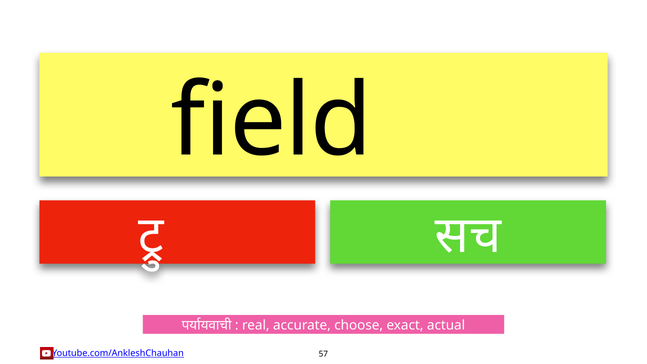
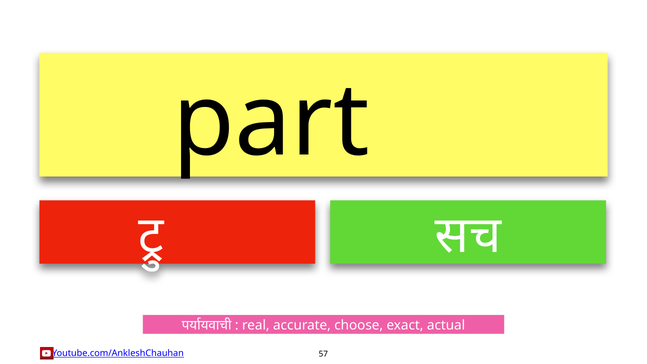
field: field -> part (271, 122)
